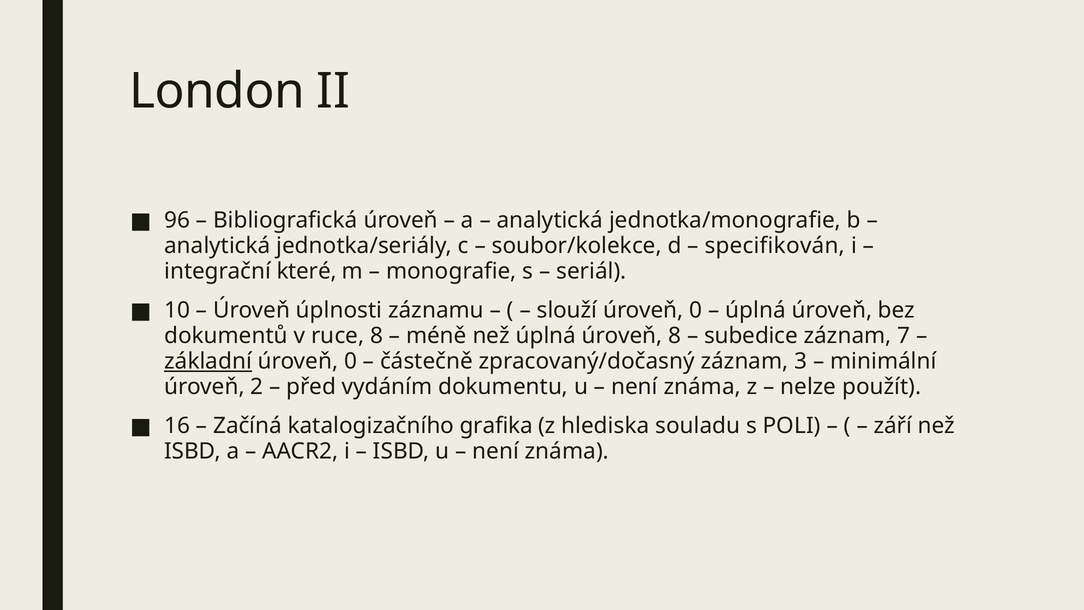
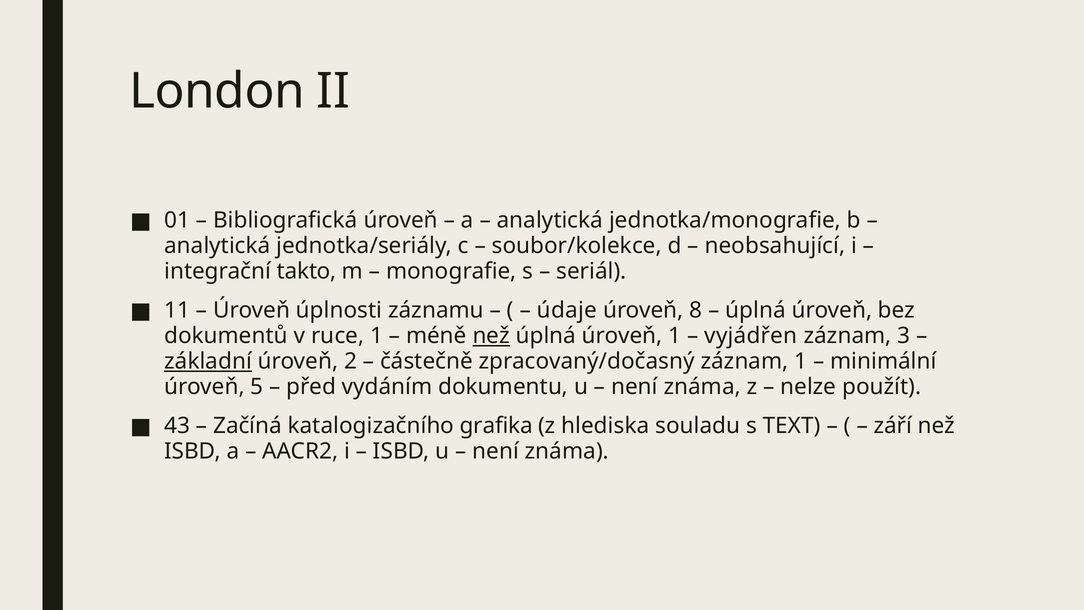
96: 96 -> 01 (177, 220)
specifikován: specifikován -> neobsahující (775, 246)
které: které -> takto (307, 271)
10: 10 -> 11 (177, 310)
slouží: slouží -> údaje (567, 310)
0: 0 -> 8 (696, 310)
ruce 8: 8 -> 1 (376, 336)
než underline: none -> present (491, 336)
úroveň 8: 8 -> 1 (675, 336)
subedice: subedice -> vyjádřen (751, 336)
7: 7 -> 3 (904, 336)
0: 0 -> 2 (351, 361)
záznam 3: 3 -> 1 (801, 361)
2: 2 -> 5 (257, 387)
16: 16 -> 43 (177, 426)
POLI: POLI -> TEXT (792, 426)
